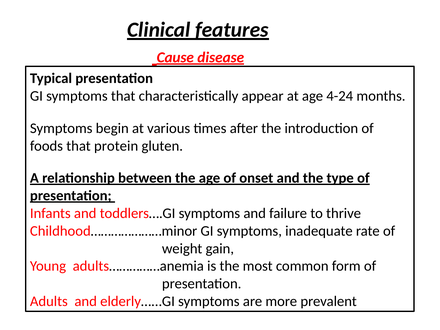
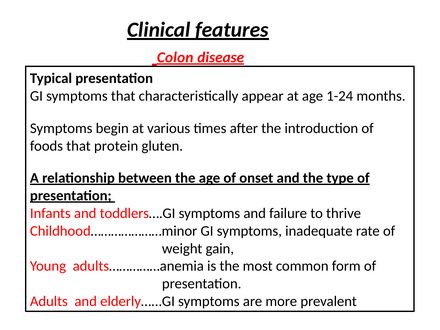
Cause: Cause -> Colon (175, 57)
4-24: 4-24 -> 1-24 (340, 96)
